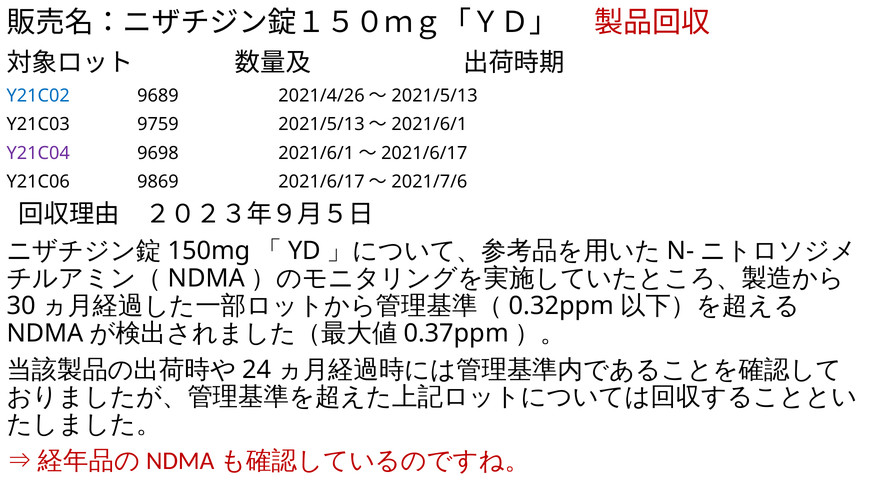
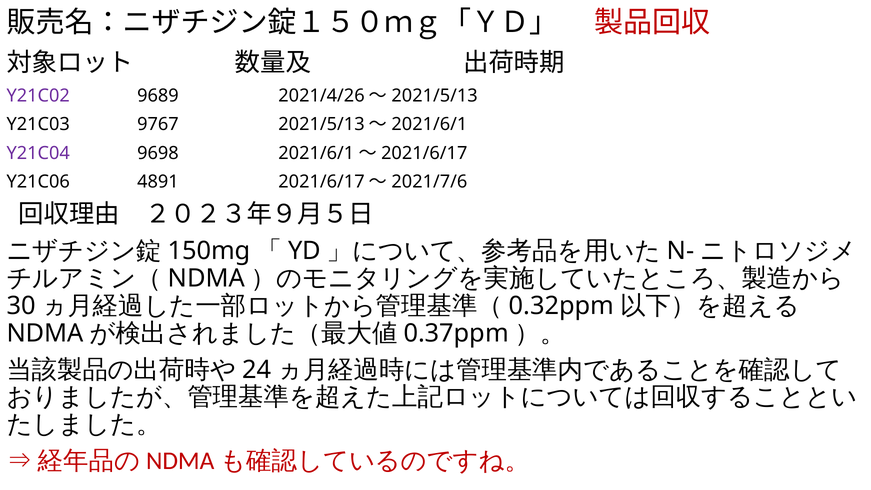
Y21C02 colour: blue -> purple (38, 96)
9759: 9759 -> 9767 (158, 124)
9869: 9869 -> 4891 (158, 182)
